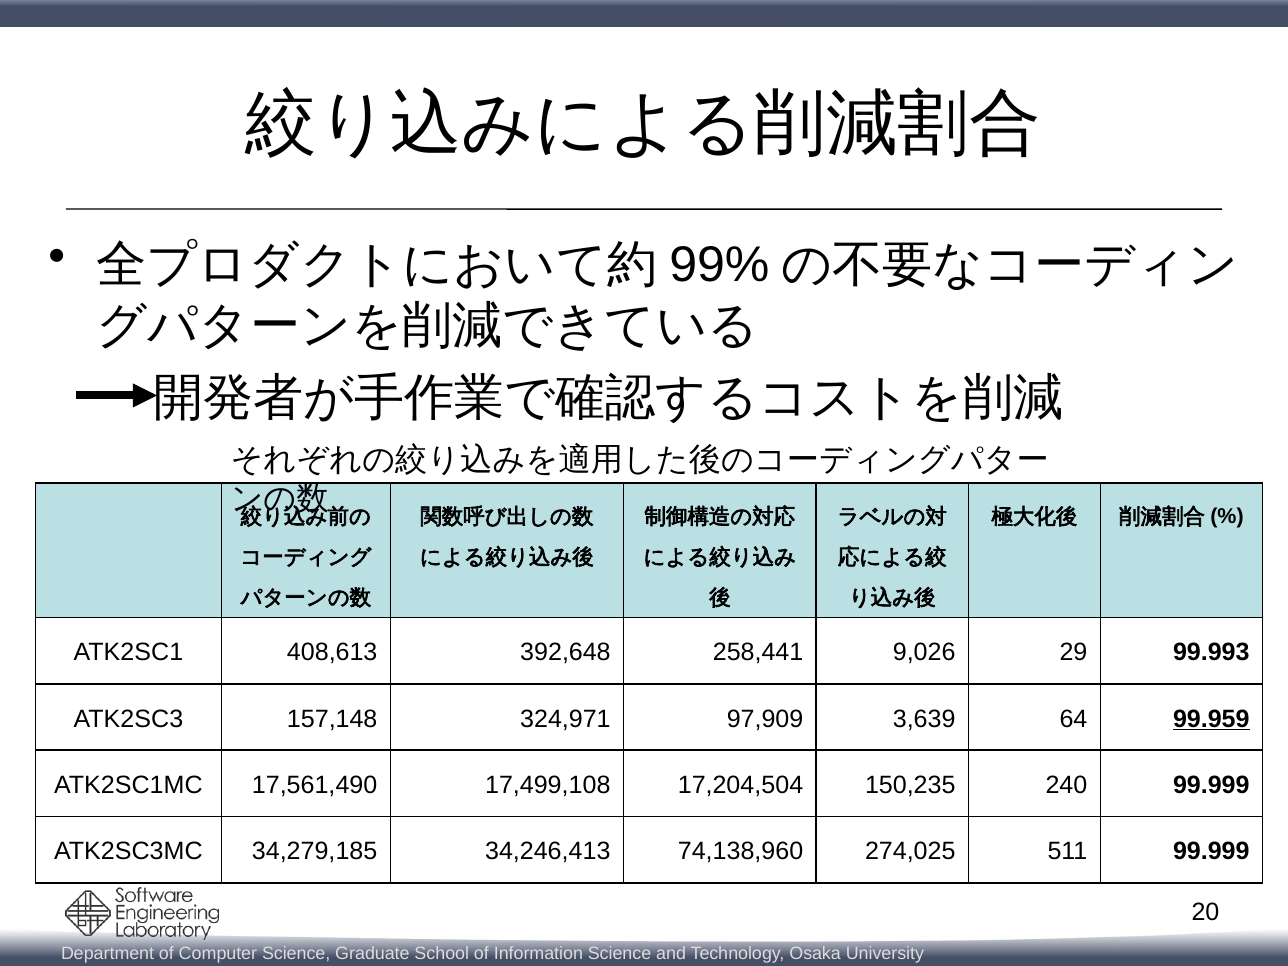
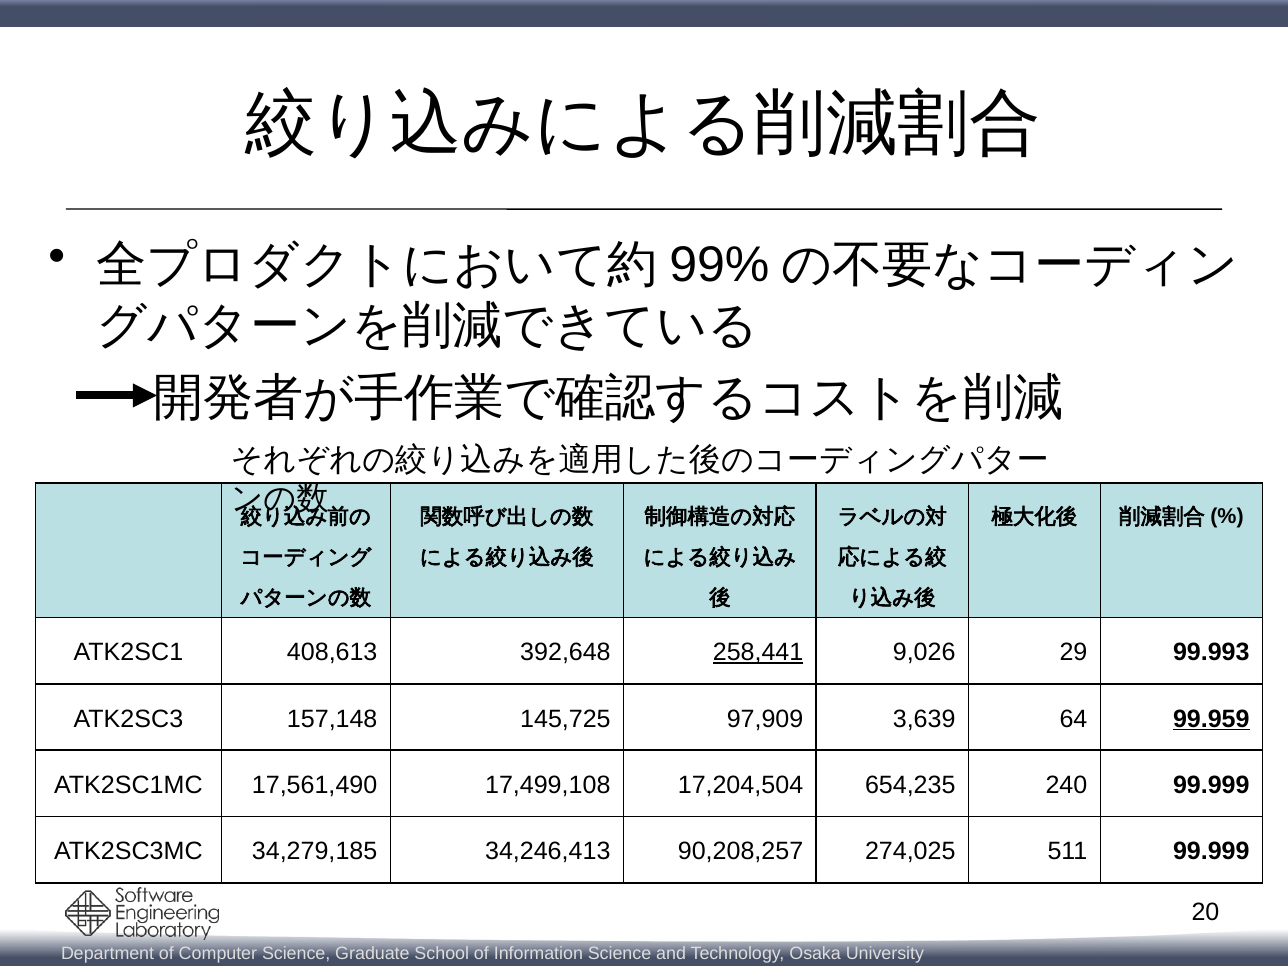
258,441 underline: none -> present (758, 652)
324,971: 324,971 -> 145,725 (565, 719)
150,235: 150,235 -> 654,235 (910, 785)
74,138,960: 74,138,960 -> 90,208,257 (741, 851)
